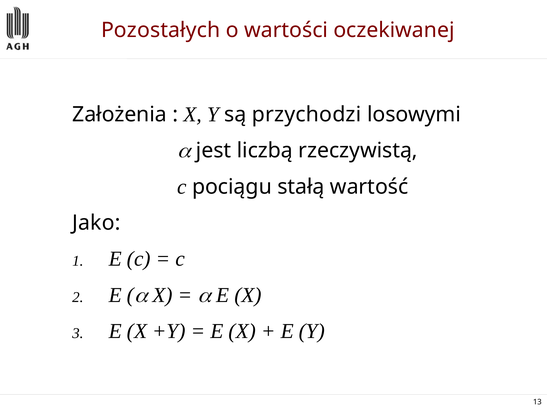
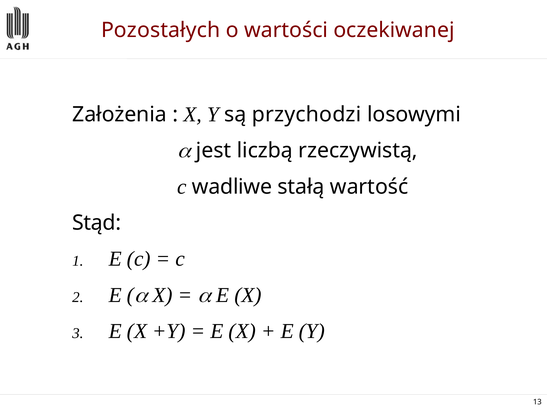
pociągu: pociągu -> wadliwe (232, 187)
Jako: Jako -> Stąd (97, 223)
